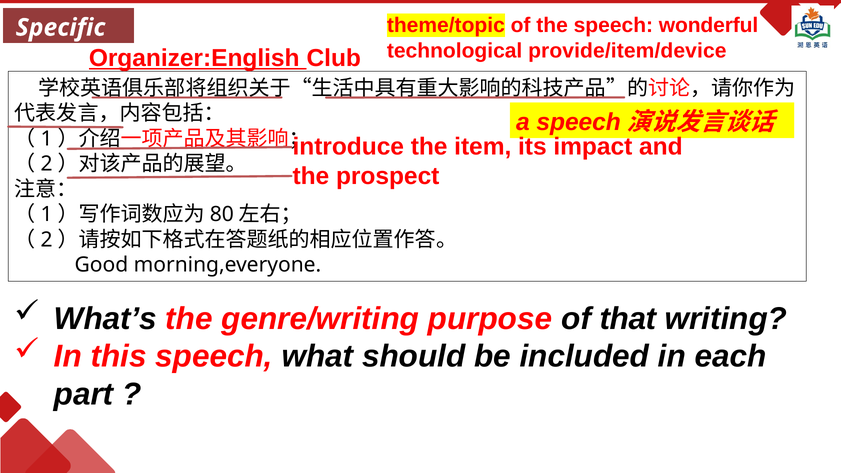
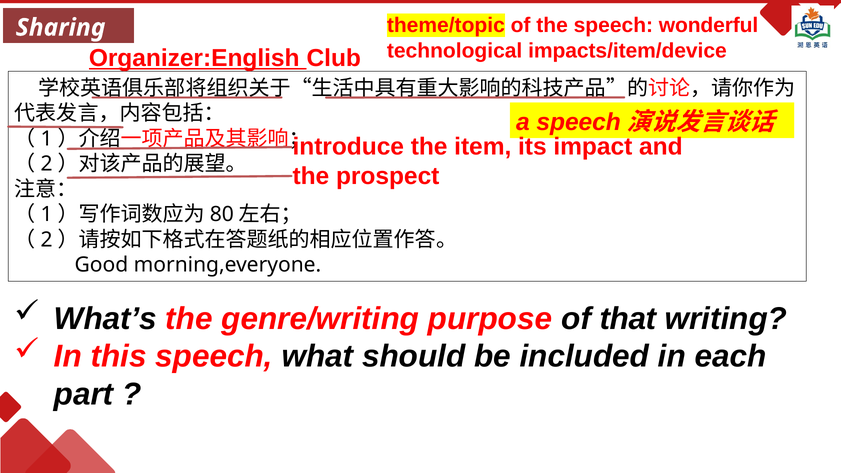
Specific: Specific -> Sharing (61, 28)
provide/item/device: provide/item/device -> impacts/item/device (627, 51)
